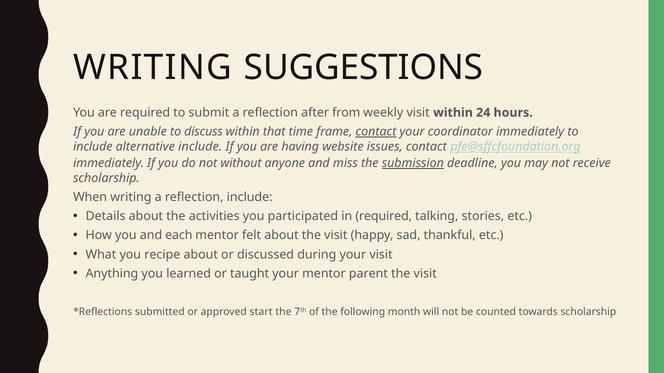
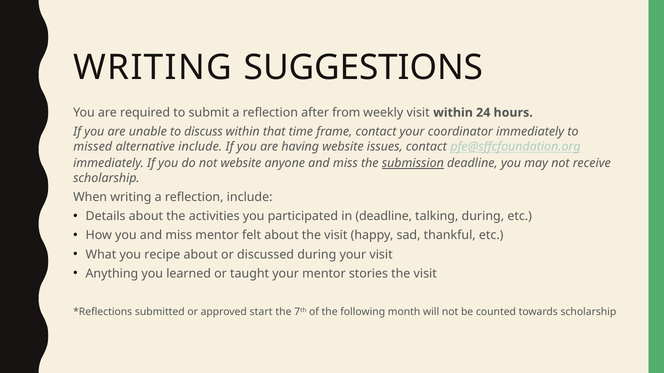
contact underline: present -> none (376, 132)
include: include -> missed (93, 147)
not without: without -> website (241, 163)
in required: required -> deadline (384, 216)
talking stories: stories -> during (483, 216)
you and each: each -> miss (179, 236)
parent: parent -> stories (368, 274)
